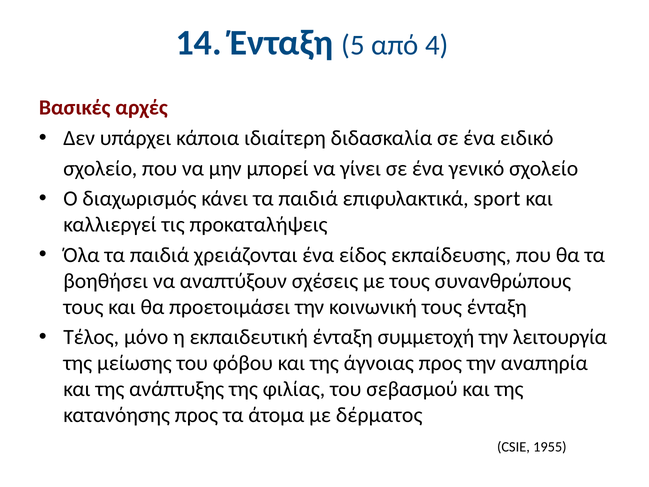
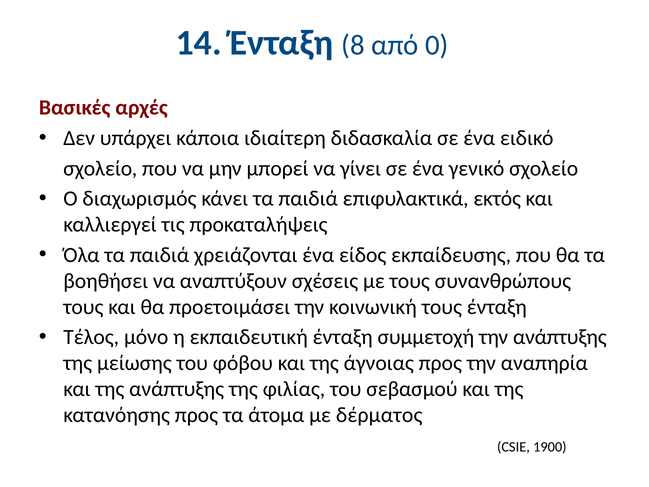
5: 5 -> 8 (353, 45)
4: 4 -> 0 (437, 45)
sport: sport -> εκτός (497, 199)
την λειτουργία: λειτουργία -> ανάπτυξης (560, 337)
1955: 1955 -> 1900 (550, 447)
